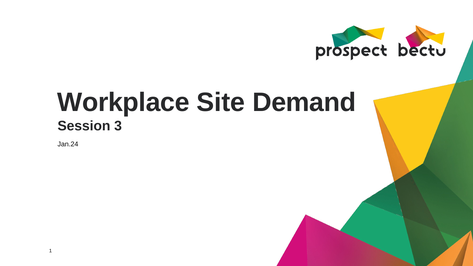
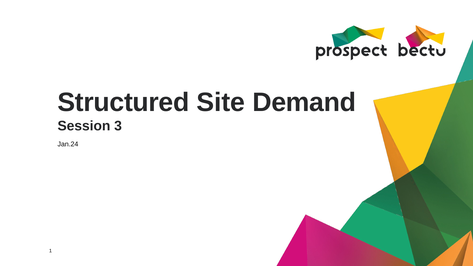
Workplace: Workplace -> Structured (123, 103)
